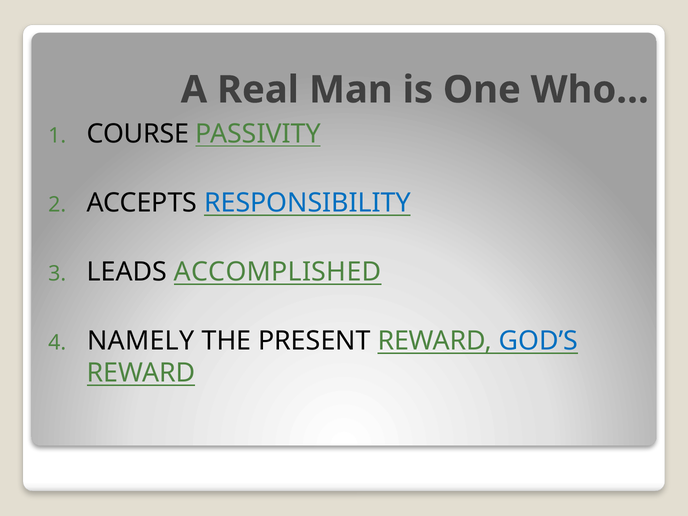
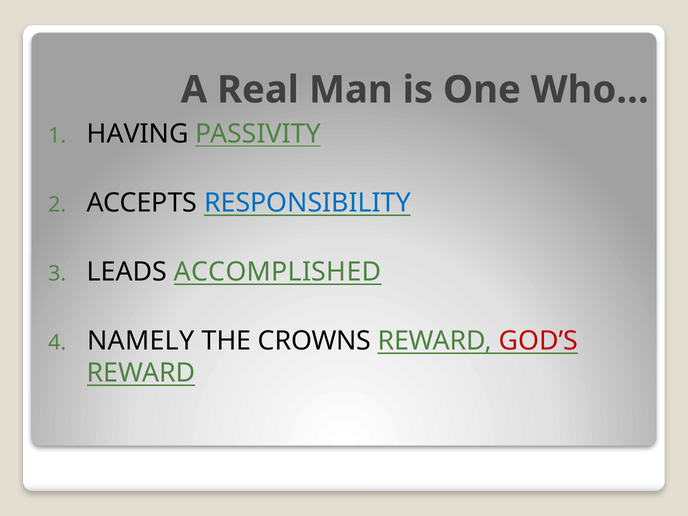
COURSE: COURSE -> HAVING (138, 134)
PRESENT: PRESENT -> CROWNS (315, 341)
GOD’S colour: blue -> red (539, 341)
